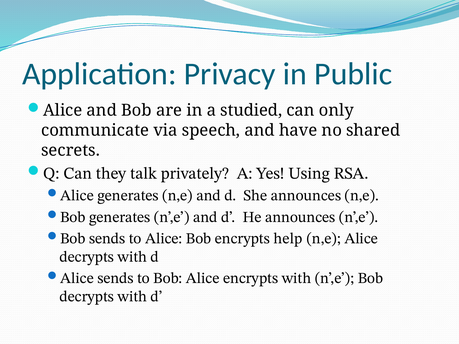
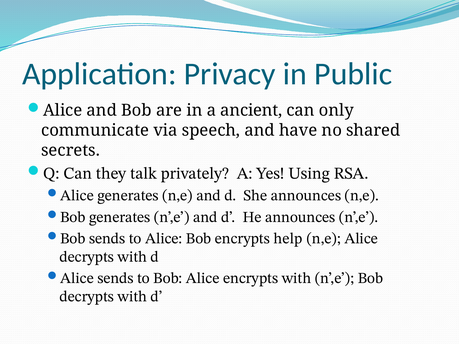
studied: studied -> ancient (251, 111)
